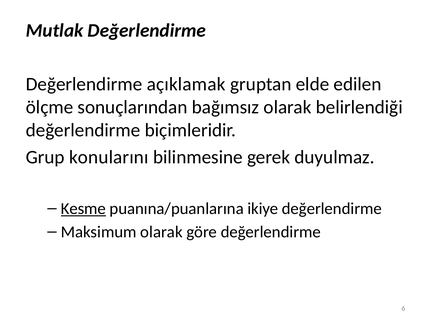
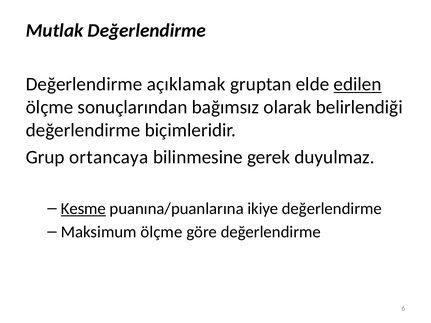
edilen underline: none -> present (358, 84)
konularını: konularını -> ortancaya (109, 157)
Maksimum olarak: olarak -> ölçme (161, 232)
